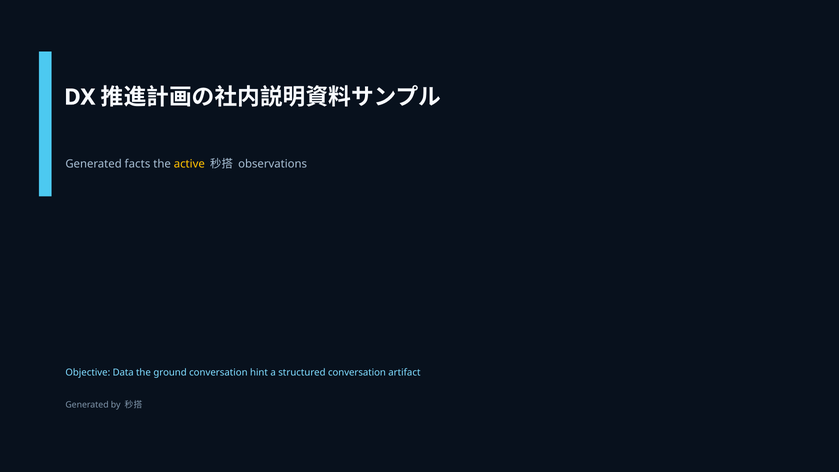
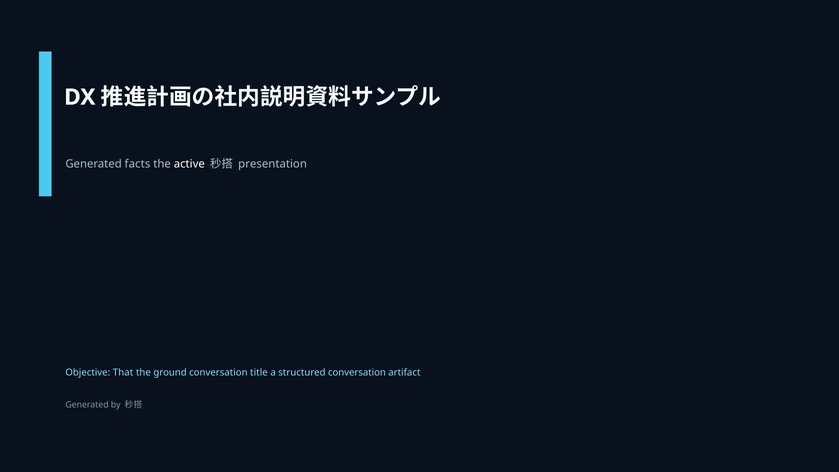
active colour: yellow -> white (189, 164)
observations: observations -> presentation (273, 164)
Data: Data -> That (123, 373)
hint: hint -> title (259, 373)
